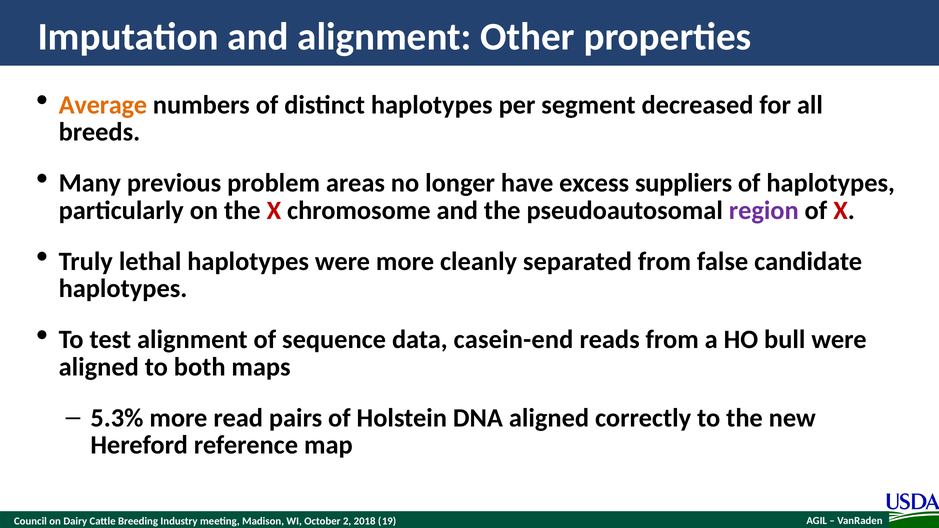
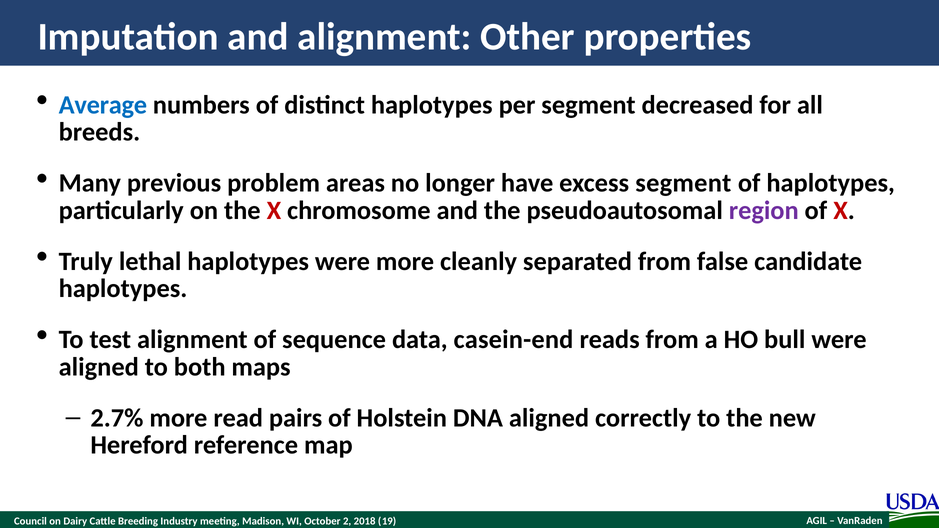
Average colour: orange -> blue (103, 105)
excess suppliers: suppliers -> segment (683, 183)
5.3%: 5.3% -> 2.7% (117, 418)
